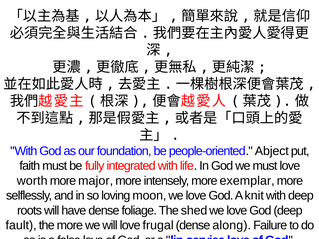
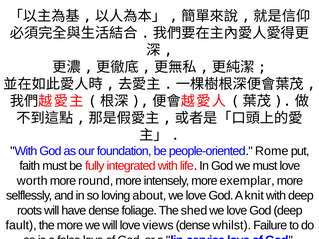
Abject: Abject -> Rome (272, 151)
major: major -> round (96, 181)
moon: moon -> about (149, 196)
frugal: frugal -> views (158, 226)
along: along -> whilst (232, 226)
